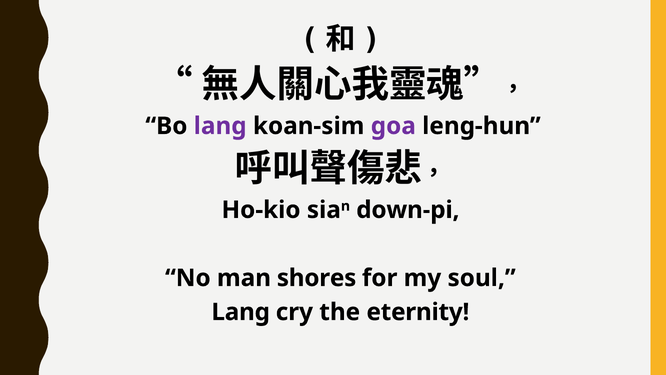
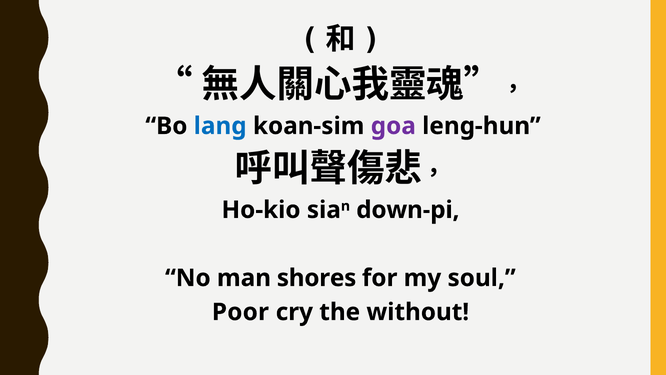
lang colour: purple -> blue (220, 126)
Lang: Lang -> Poor (240, 312)
eternity: eternity -> without (418, 312)
